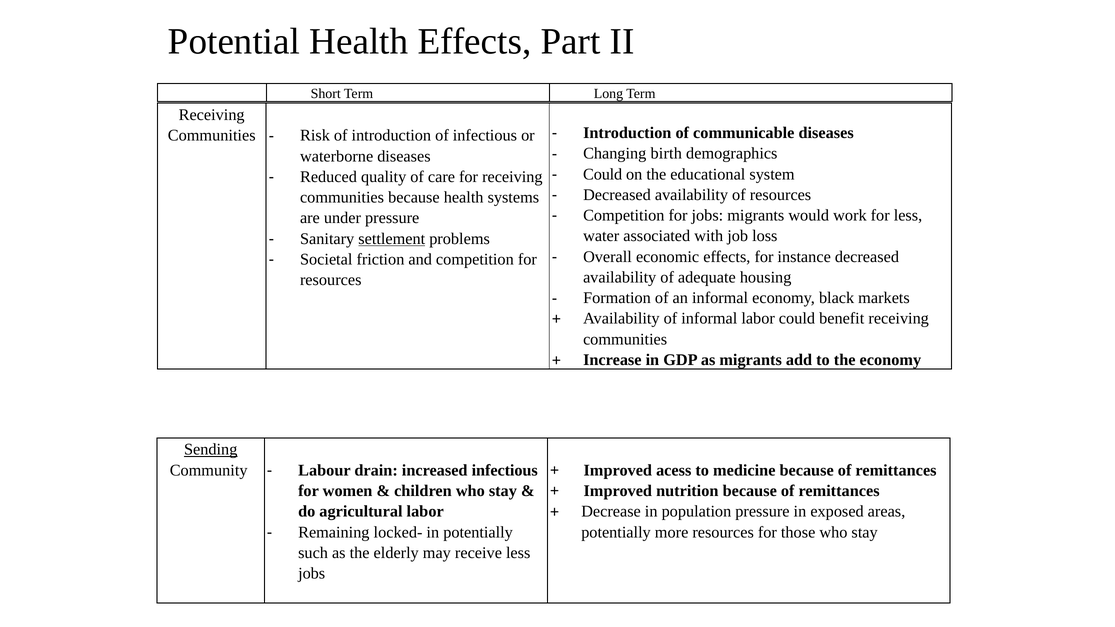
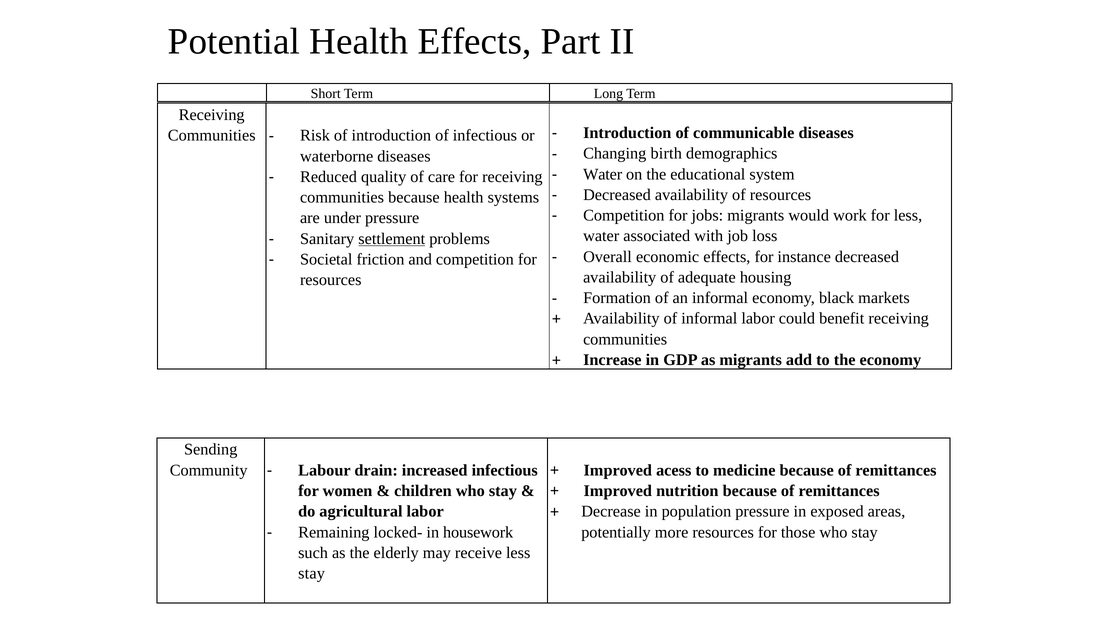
Could: Could -> Water (603, 174)
Sending underline: present -> none (211, 450)
in potentially: potentially -> housework (478, 532)
jobs: jobs -> stay (312, 574)
